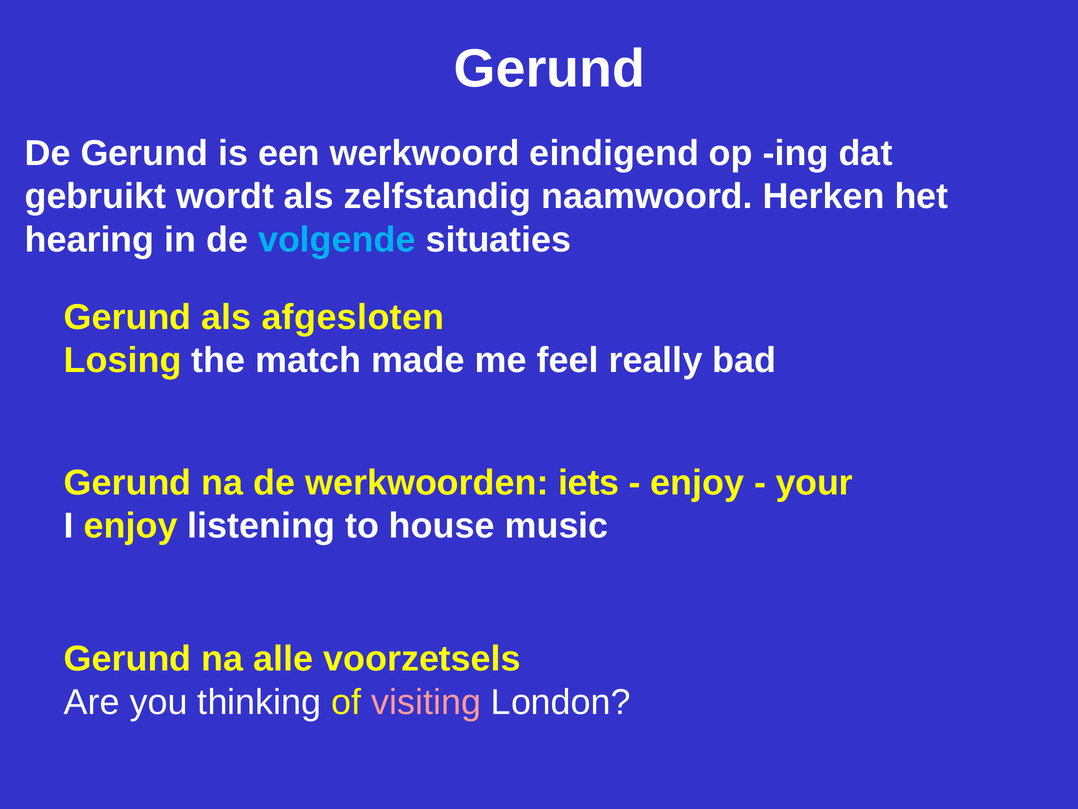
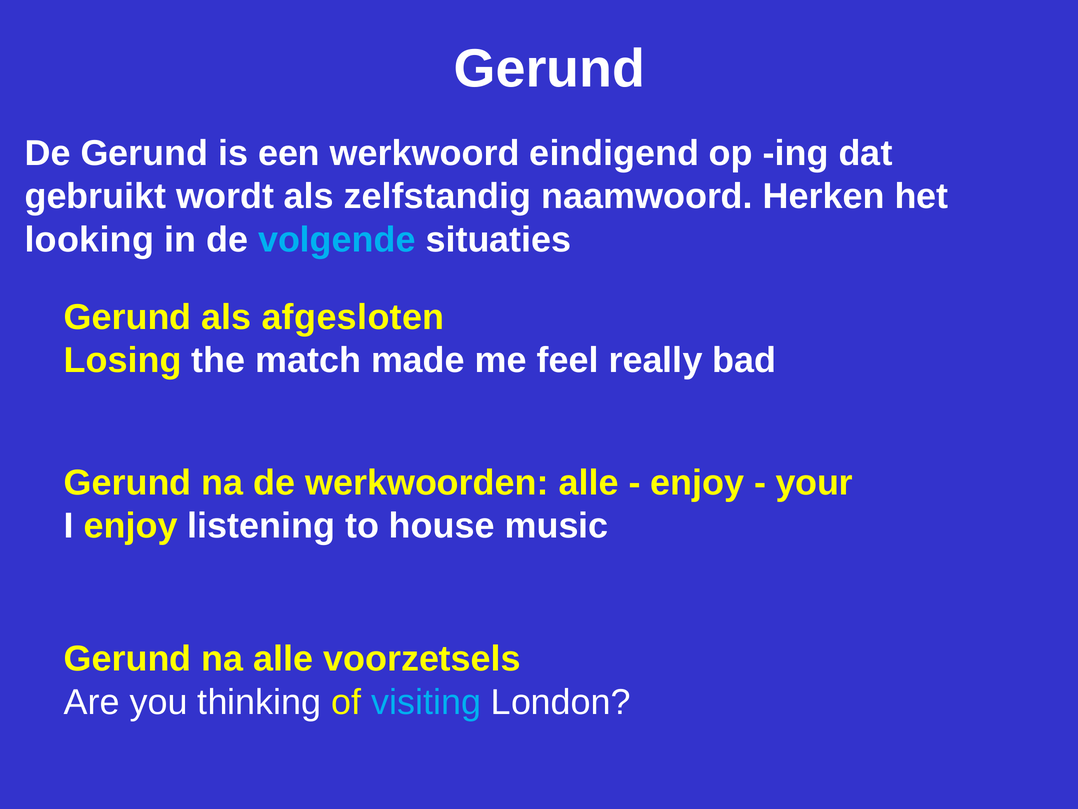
hearing: hearing -> looking (89, 240)
werkwoorden iets: iets -> alle (589, 483)
visiting colour: pink -> light blue (426, 702)
